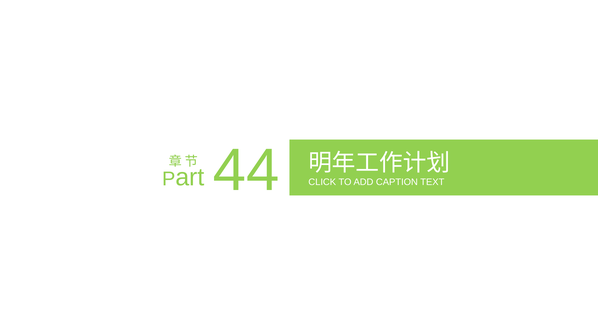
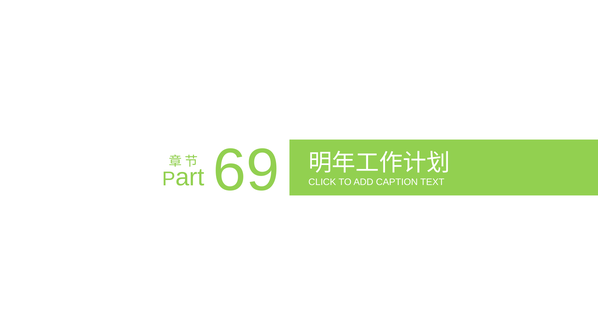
44: 44 -> 69 (246, 171)
